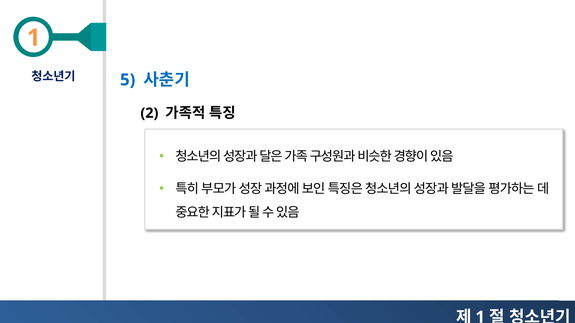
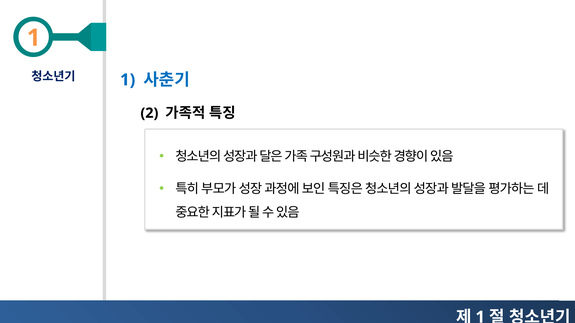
5: 5 -> 1 (128, 80)
